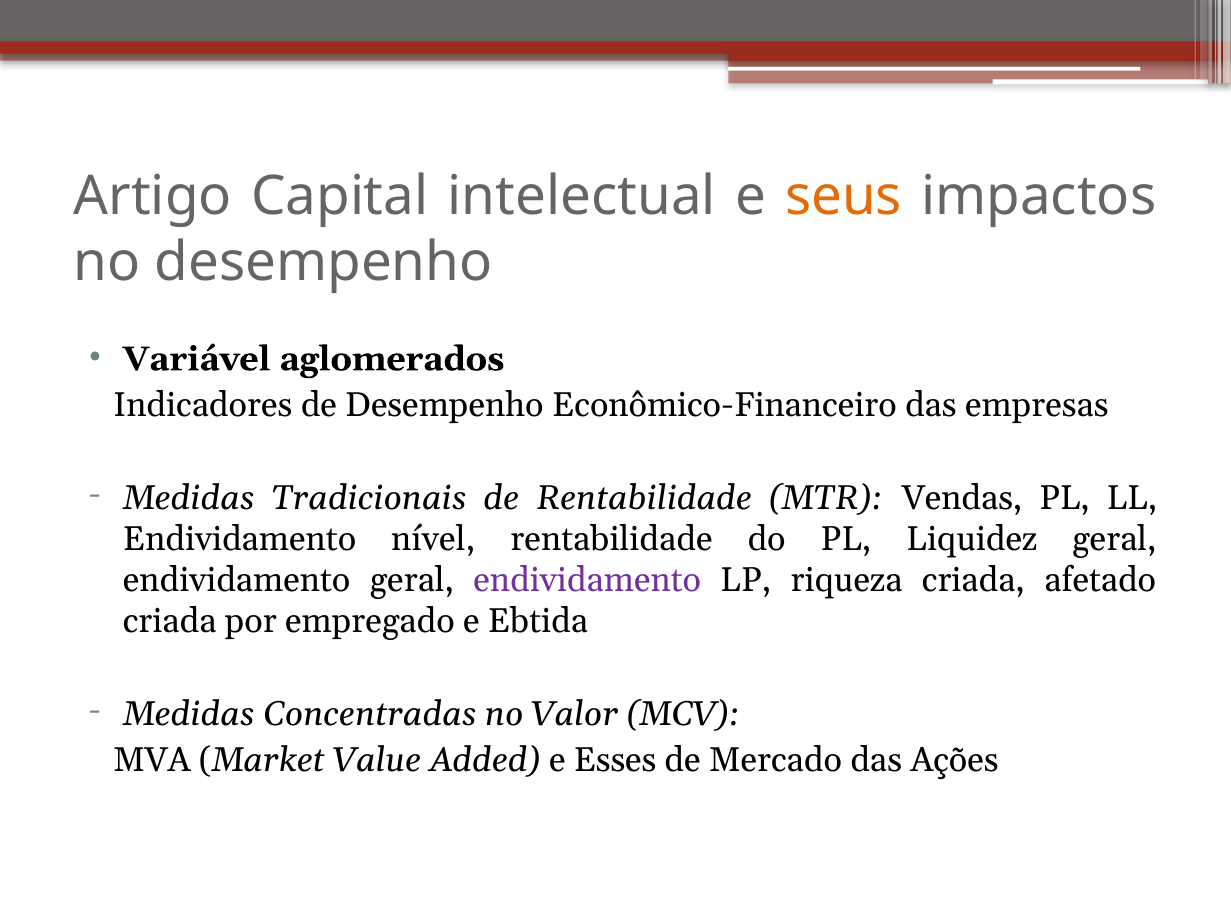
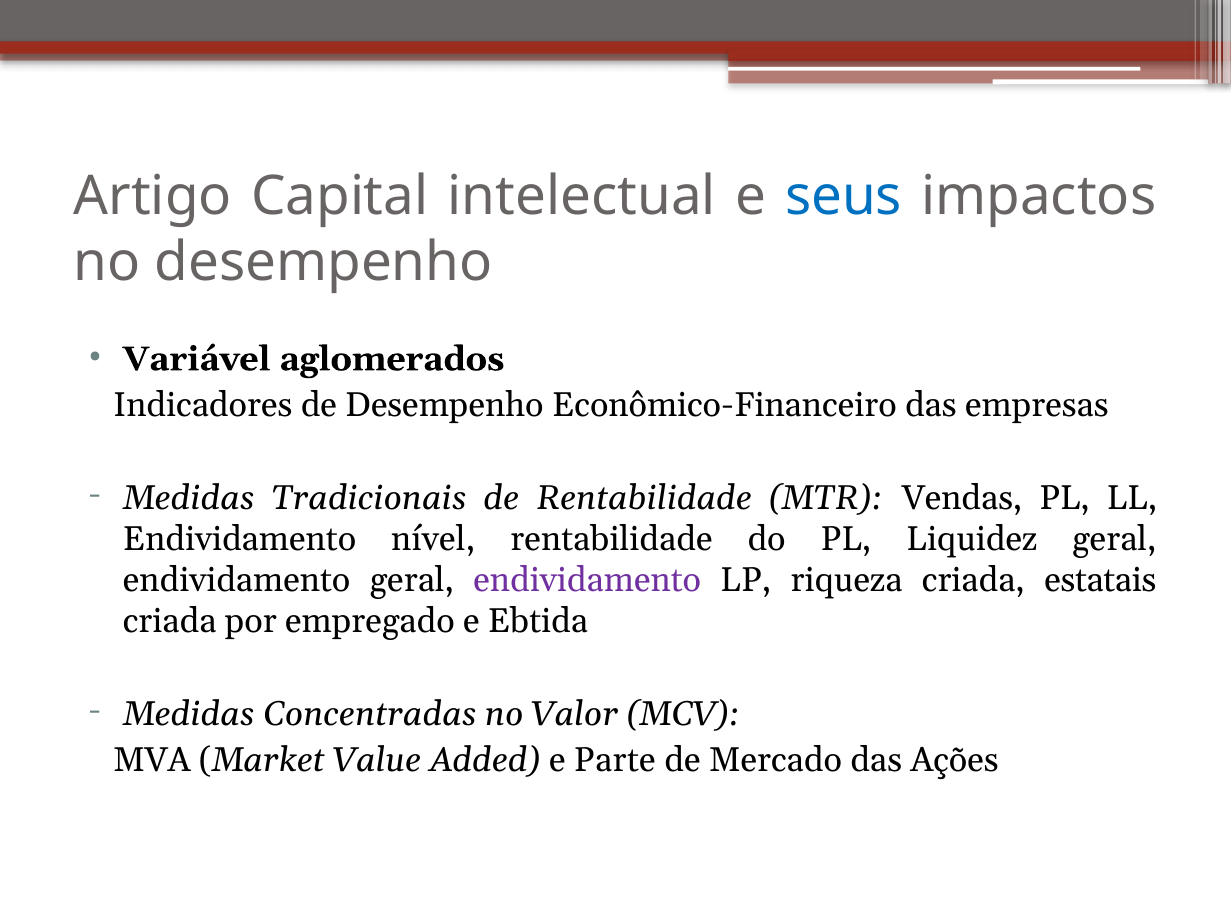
seus colour: orange -> blue (844, 197)
afetado: afetado -> estatais (1100, 580)
Esses: Esses -> Parte (615, 759)
